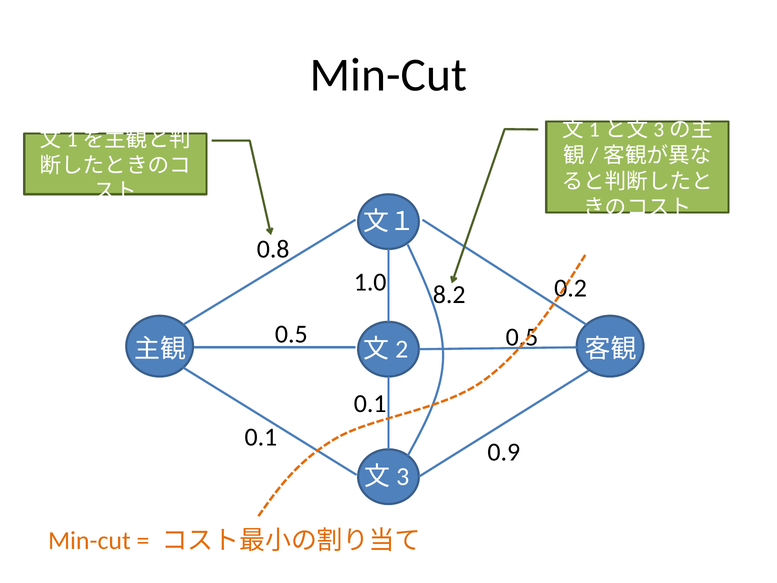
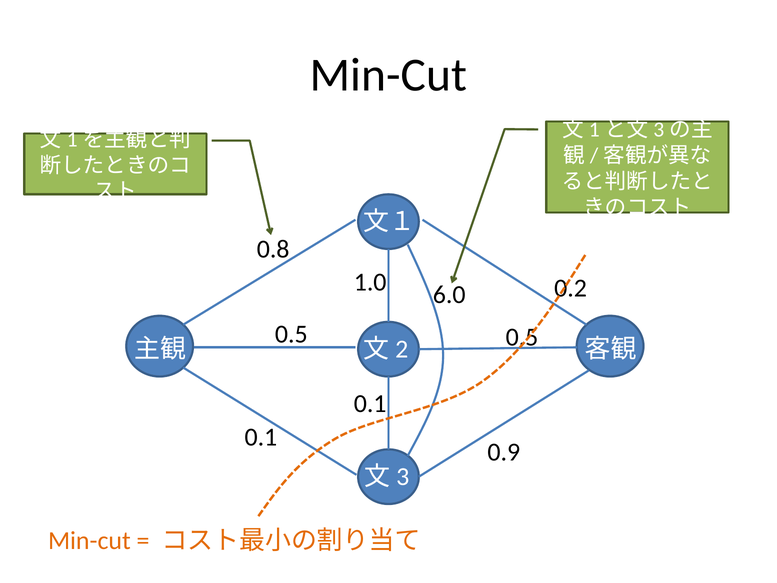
8.2: 8.2 -> 6.0 (449, 294)
